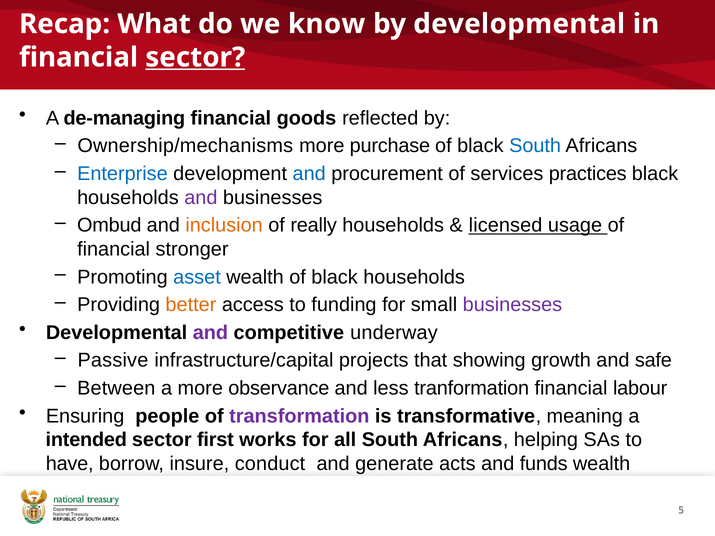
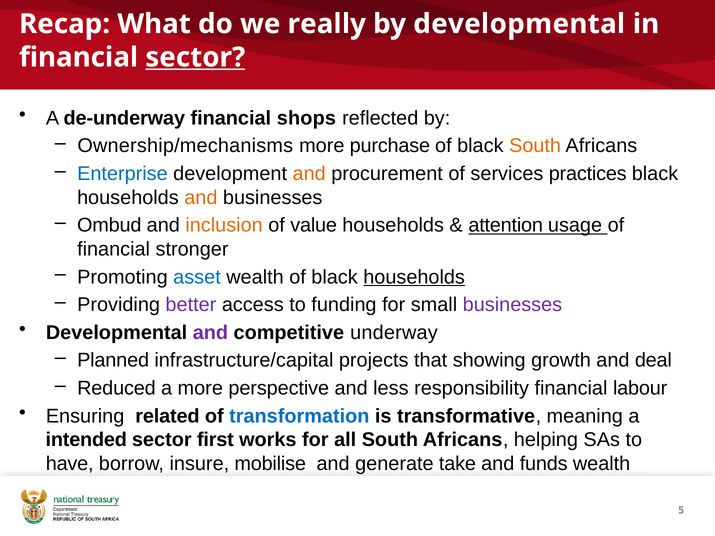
know: know -> really (327, 24)
de-managing: de-managing -> de-underway (124, 118)
goods: goods -> shops (306, 118)
South colour: blue -> orange (535, 146)
and colour: blue -> orange (309, 174)
and colour: purple -> orange (201, 198)
really: really -> value (314, 225)
licensed: licensed -> attention (506, 225)
households underline: none -> present (414, 277)
better colour: orange -> purple (191, 305)
Passive: Passive -> Planned (113, 361)
safe: safe -> deal (653, 361)
Between: Between -> Reduced (116, 388)
observance: observance -> perspective (279, 388)
tranformation: tranformation -> responsibility (472, 388)
people: people -> related (167, 416)
transformation colour: purple -> blue (299, 416)
conduct: conduct -> mobilise (270, 464)
acts: acts -> take (457, 464)
